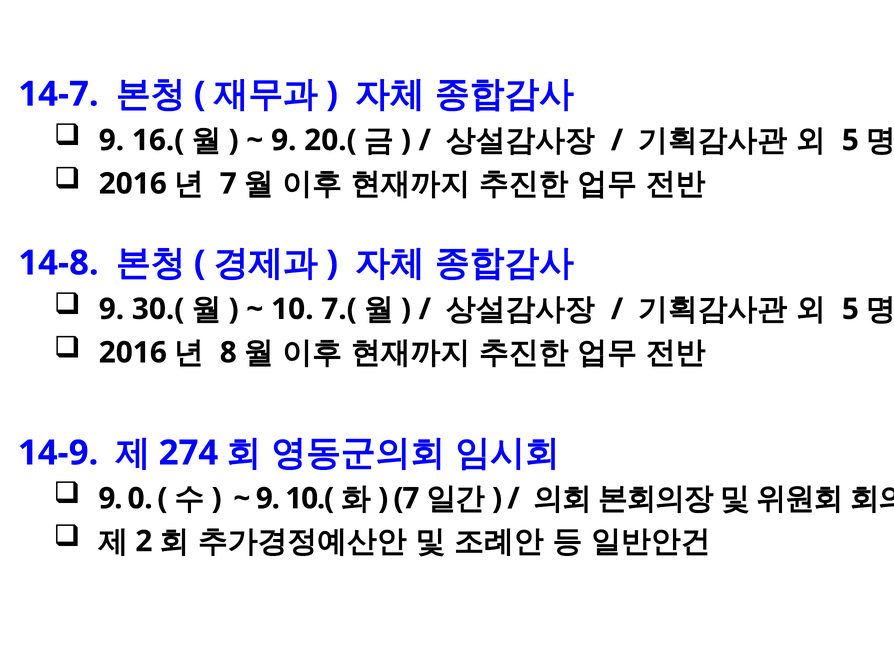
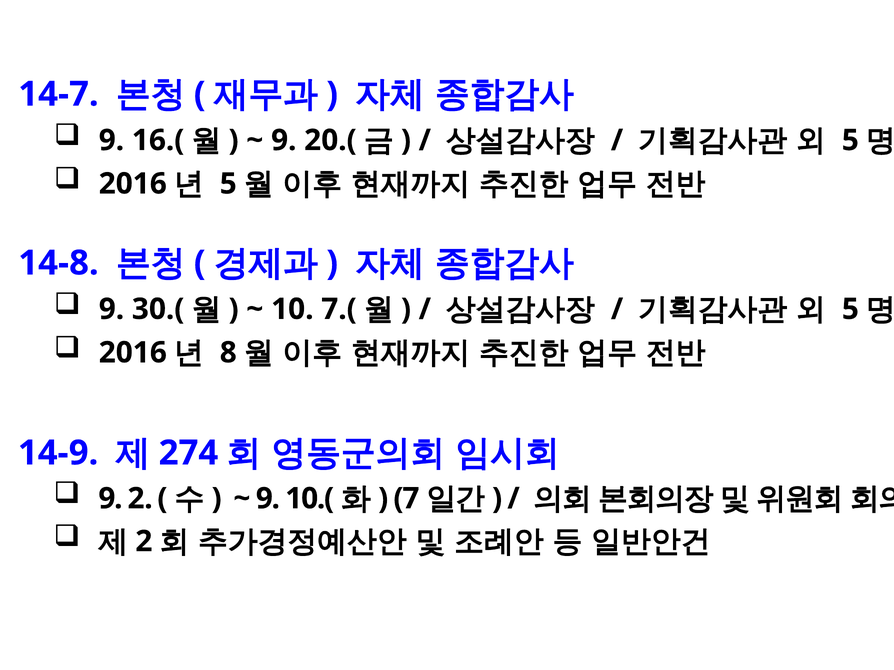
7: 7 -> 5 (228, 184)
9 0: 0 -> 2 (140, 499)
